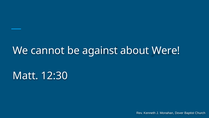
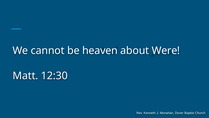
against: against -> heaven (100, 50)
